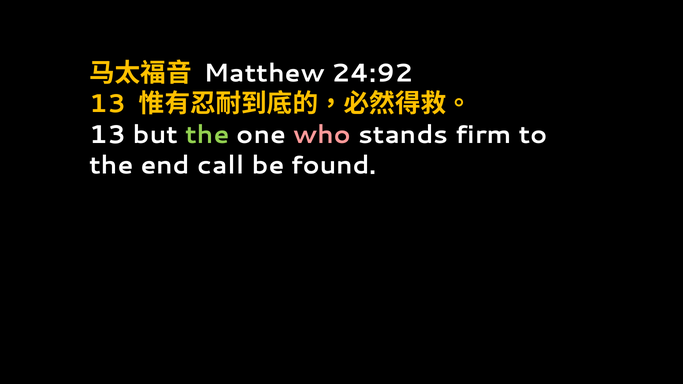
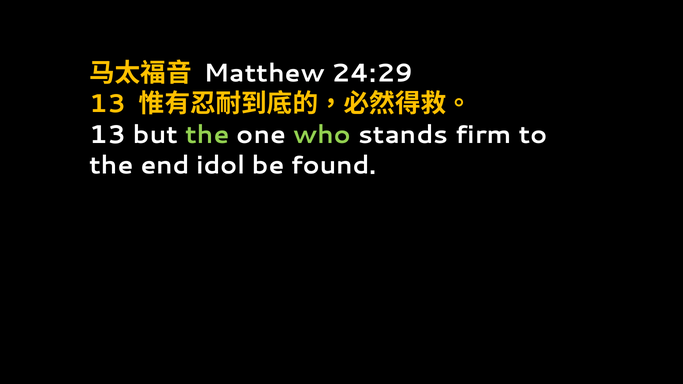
24:92: 24:92 -> 24:29 (372, 73)
who colour: pink -> light green (322, 135)
call: call -> idol (221, 166)
